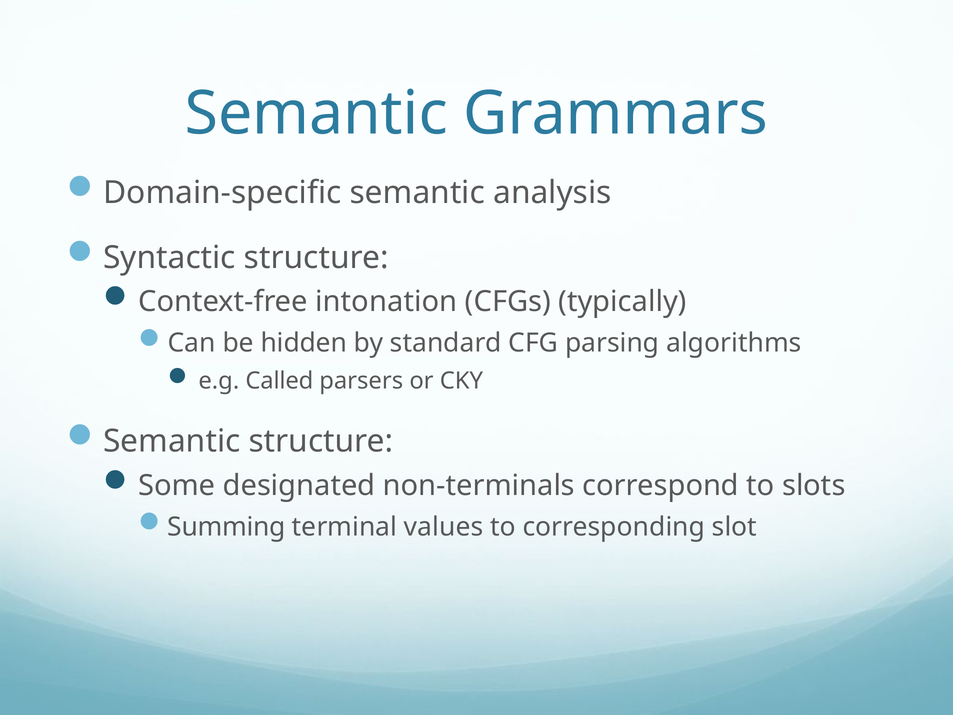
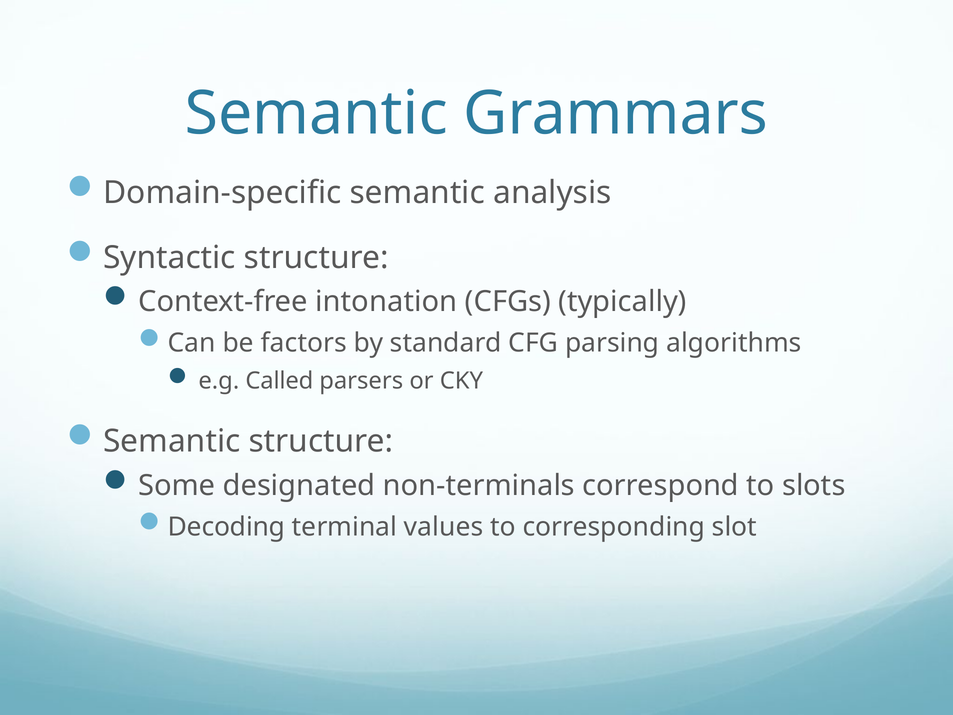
hidden: hidden -> factors (304, 343)
Summing: Summing -> Decoding (226, 527)
